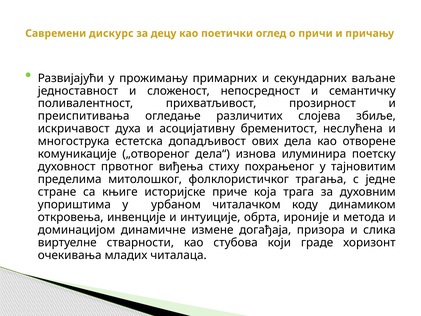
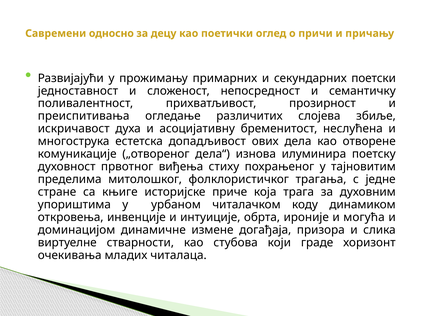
дискурс: дискурс -> односно (111, 33)
ваљане: ваљане -> поетски (374, 78)
метода: метода -> могућа (364, 217)
